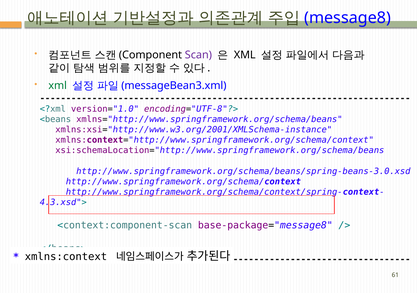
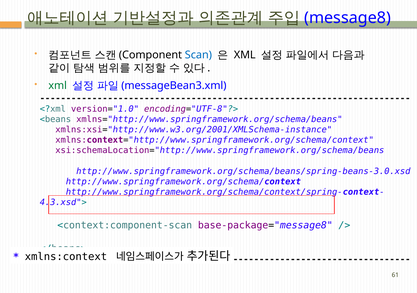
Scan colour: purple -> blue (198, 55)
